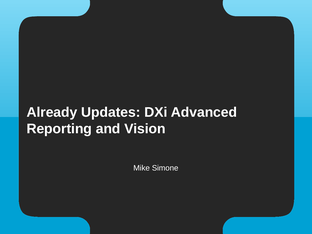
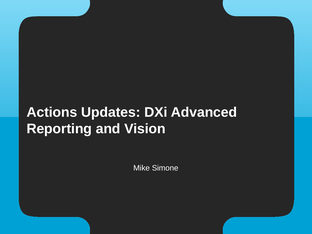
Already: Already -> Actions (52, 112)
